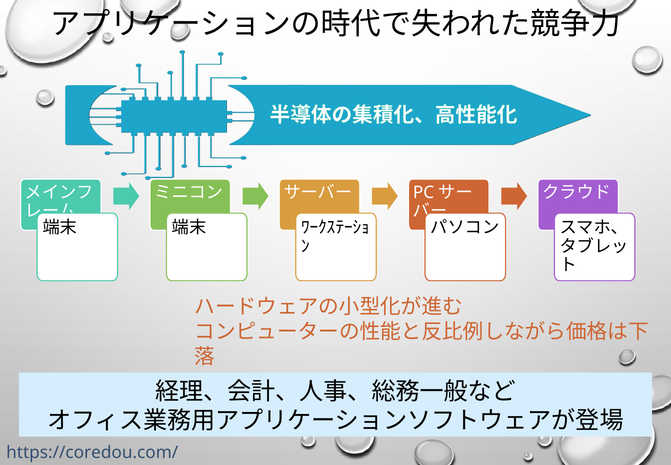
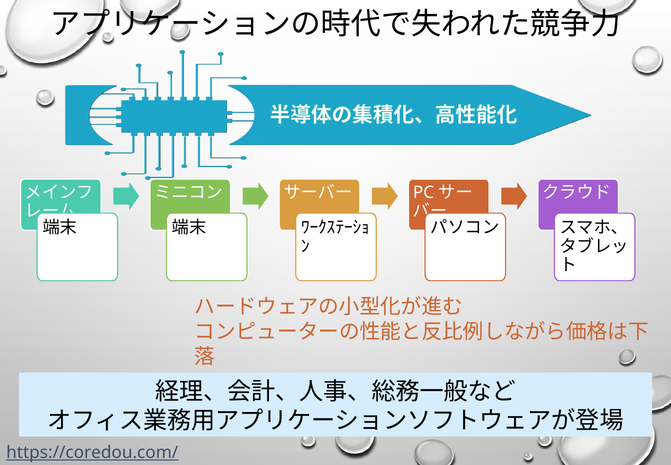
https://coredou.com/ underline: none -> present (92, 452)
